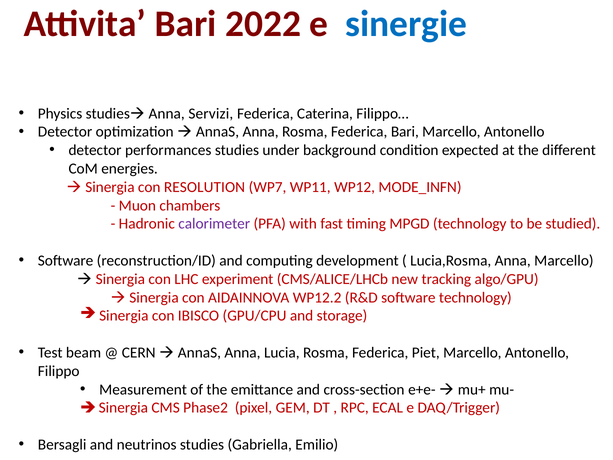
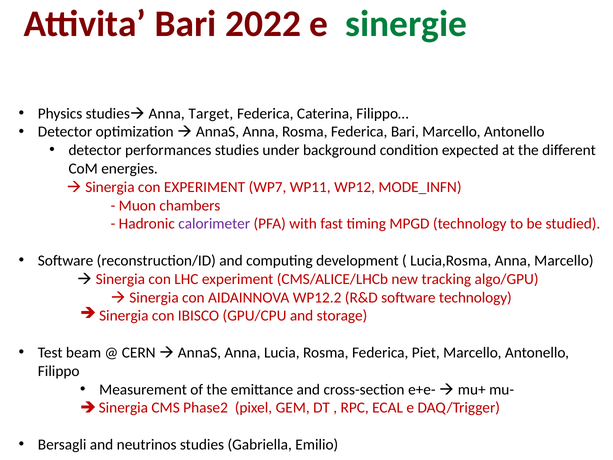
sinergie colour: blue -> green (406, 24)
Servizi: Servizi -> Target (211, 113)
con RESOLUTION: RESOLUTION -> EXPERIMENT (205, 187)
